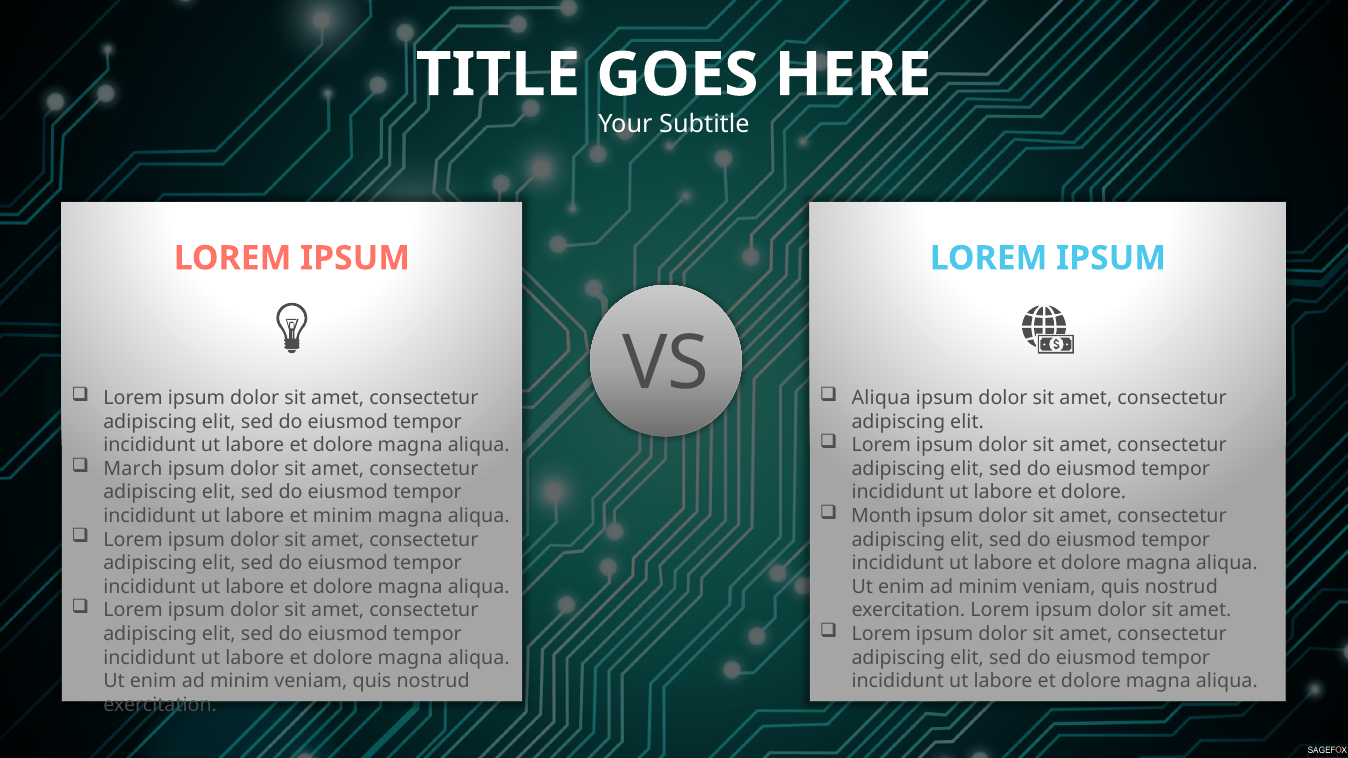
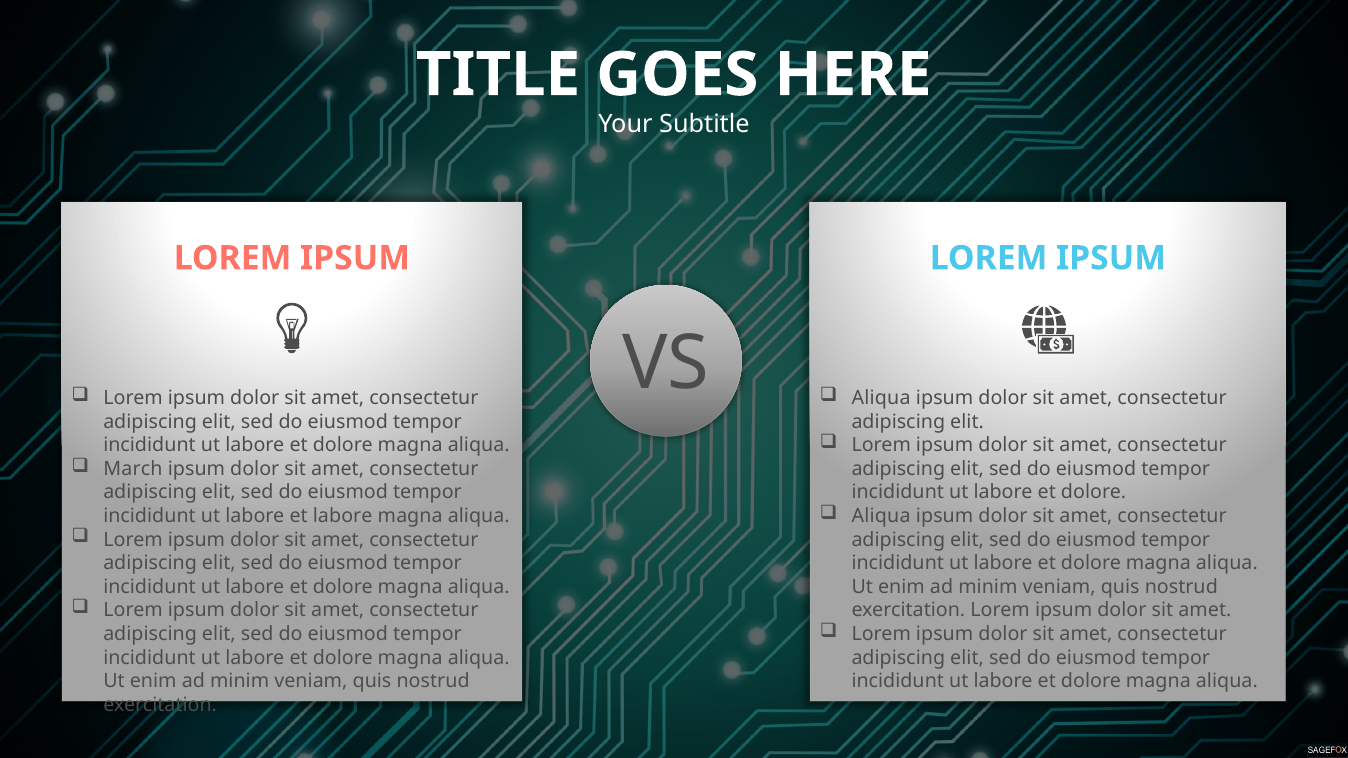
Month: Month -> Aliqua (881, 516)
et minim: minim -> labore (343, 516)
